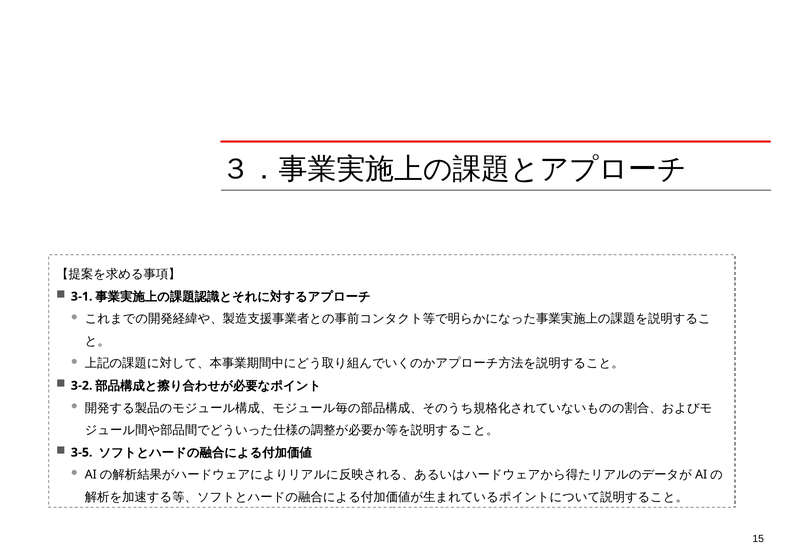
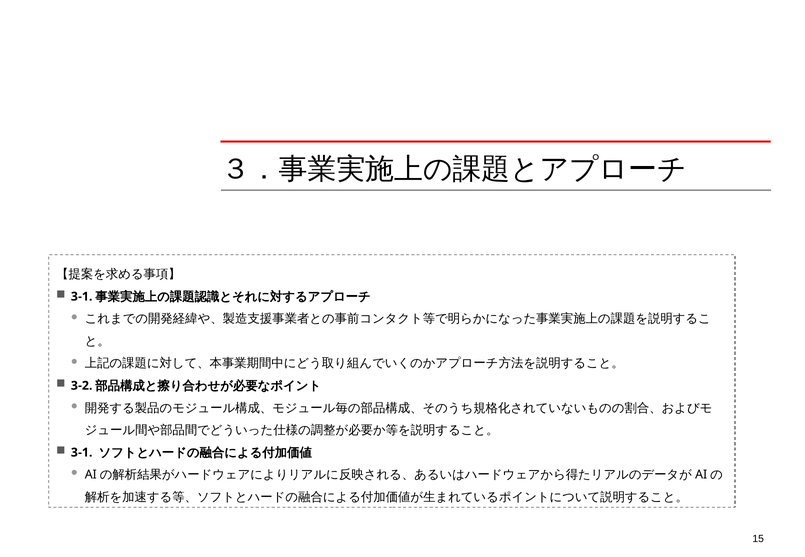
3-5: 3-5 -> 3-1 (82, 453)
